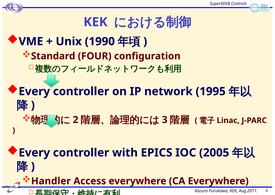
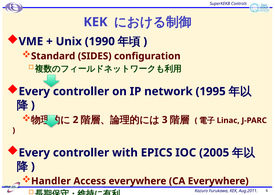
FOUR: FOUR -> SIDES (95, 56)
